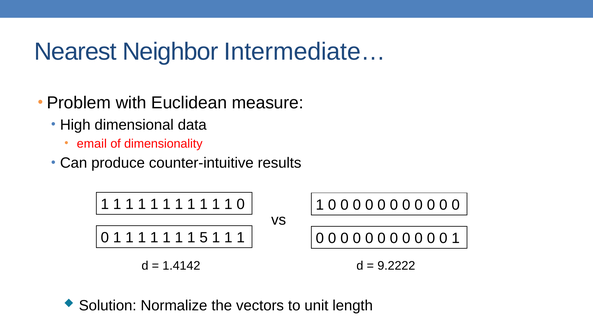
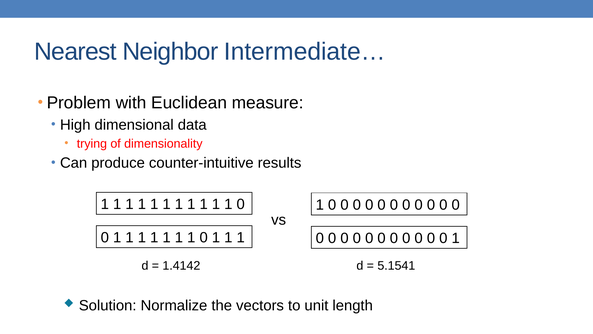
email: email -> trying (92, 143)
5: 5 -> 0 (204, 237)
9.2222: 9.2222 -> 5.1541 (396, 265)
